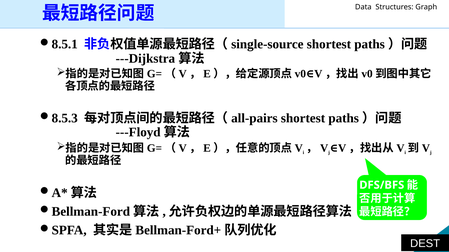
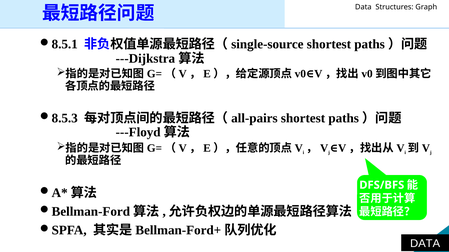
DEST: DEST -> DATA (425, 244)
